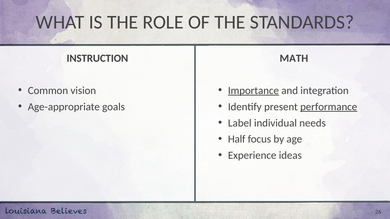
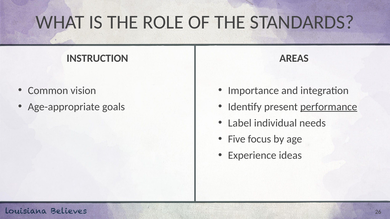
MATH: MATH -> AREAS (294, 58)
Importance underline: present -> none (253, 91)
Half: Half -> Five (237, 139)
